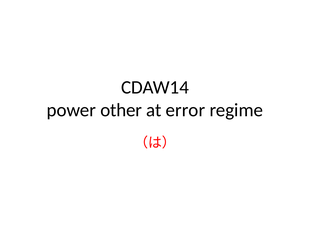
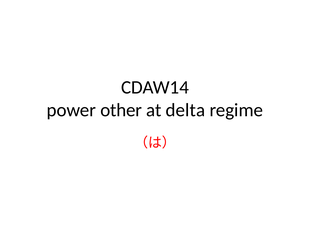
error: error -> delta (185, 110)
